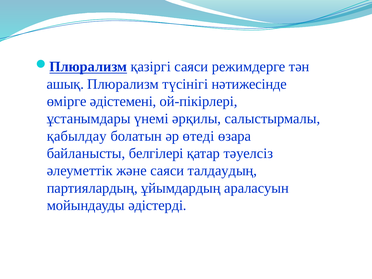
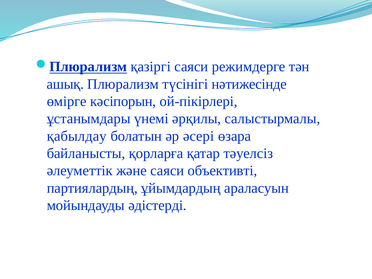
әдістемені: әдістемені -> кәсіпорын (123, 101)
өтеді: өтеді -> әсері (199, 136)
белгілері: белгілері -> қорларға (156, 153)
талдаудың: талдаудың -> объективті (222, 171)
